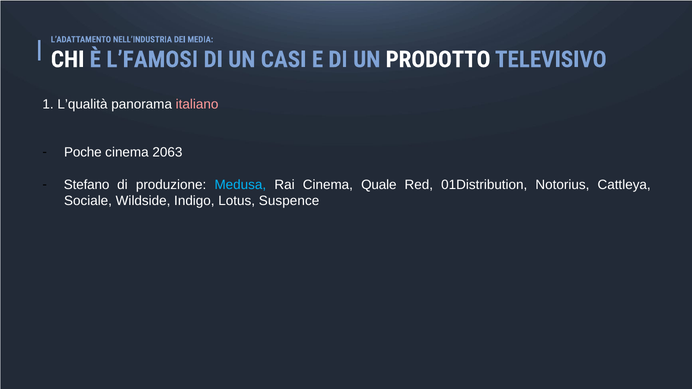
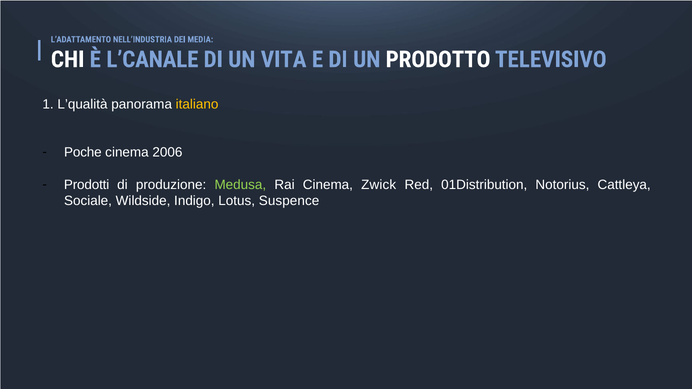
L’FAMOSI: L’FAMOSI -> L’CANALE (152, 60)
CASI: CASI -> VITA (284, 60)
italiano colour: pink -> yellow (197, 104)
2063: 2063 -> 2006 (167, 153)
Stefano: Stefano -> Prodotti (87, 185)
Medusa colour: light blue -> light green (240, 185)
Quale: Quale -> Zwick (379, 185)
